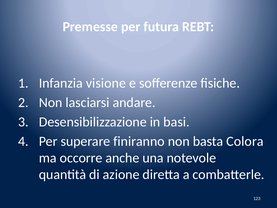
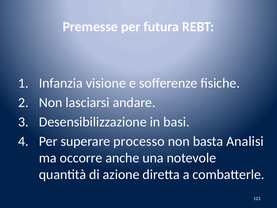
finiranno: finiranno -> processo (139, 141)
Colora: Colora -> Analisi (245, 141)
